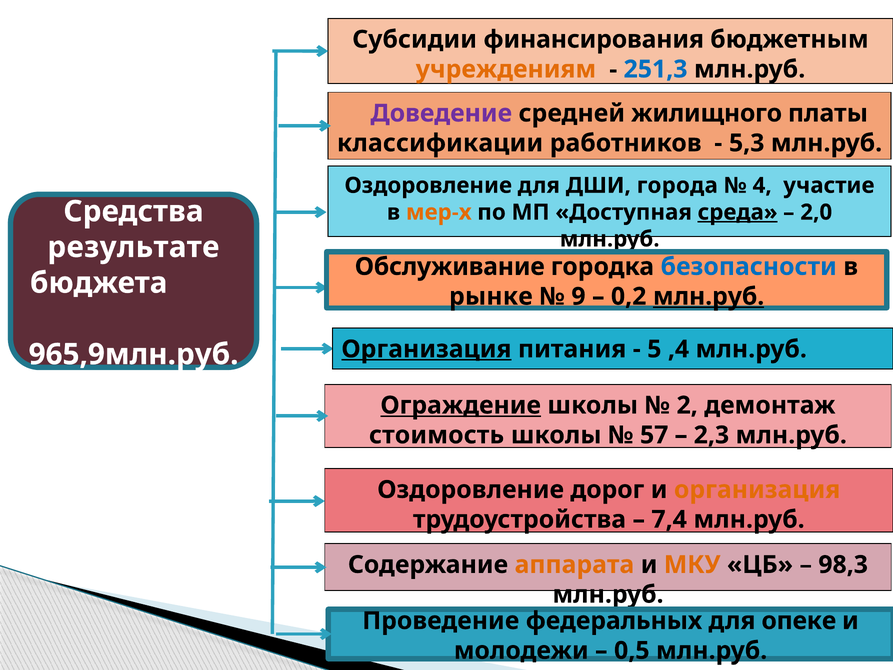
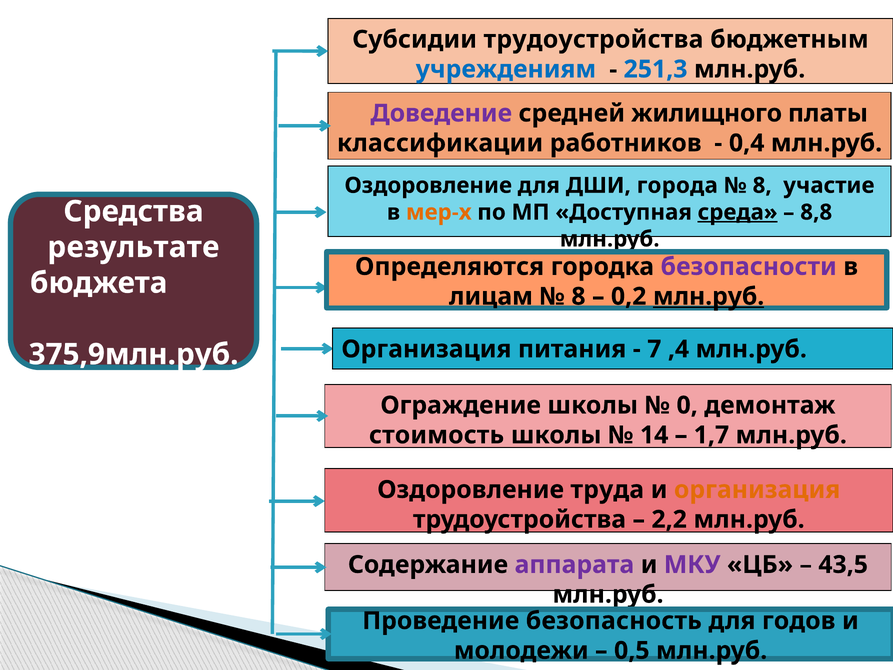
Субсидии финансирования: финансирования -> трудоустройства (594, 39)
учреждениям colour: orange -> blue (506, 69)
5,3: 5,3 -> 0,4 (747, 143)
4: 4 -> 8 (762, 185)
2,0: 2,0 -> 8,8 (816, 212)
Обслуживание: Обслуживание -> Определяются (450, 267)
безопасности colour: blue -> purple (749, 267)
рынке: рынке -> лицам (491, 296)
9: 9 -> 8 (578, 296)
Организация underline: present -> none (426, 349)
5: 5 -> 7 (654, 349)
965,9млн.руб: 965,9млн.руб -> 375,9млн.руб (134, 354)
Ограждение underline: present -> none (461, 405)
2: 2 -> 0 (687, 405)
57: 57 -> 14 (654, 435)
2,3: 2,3 -> 1,7 (711, 435)
дорог: дорог -> труда (607, 490)
7,4: 7,4 -> 2,2 (669, 519)
аппарата colour: orange -> purple (574, 565)
МКУ colour: orange -> purple (692, 565)
98,3: 98,3 -> 43,5 (843, 565)
федеральных: федеральных -> безопасность (614, 621)
опеке: опеке -> годов (799, 621)
